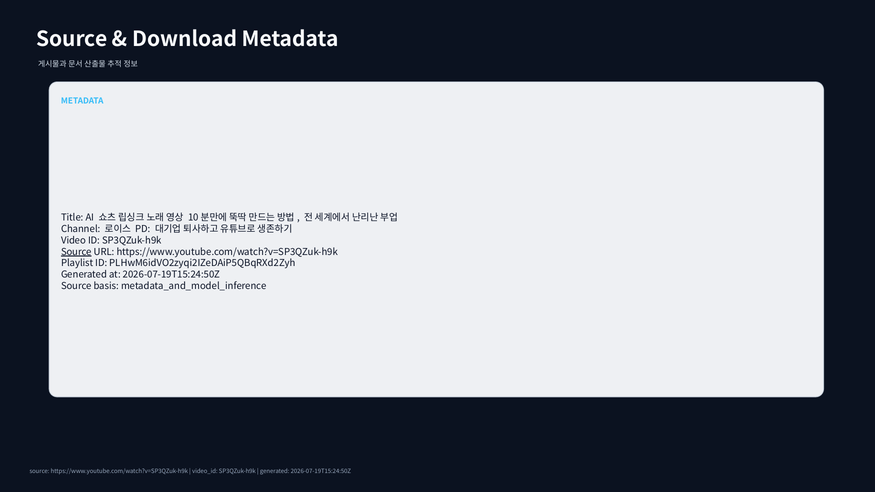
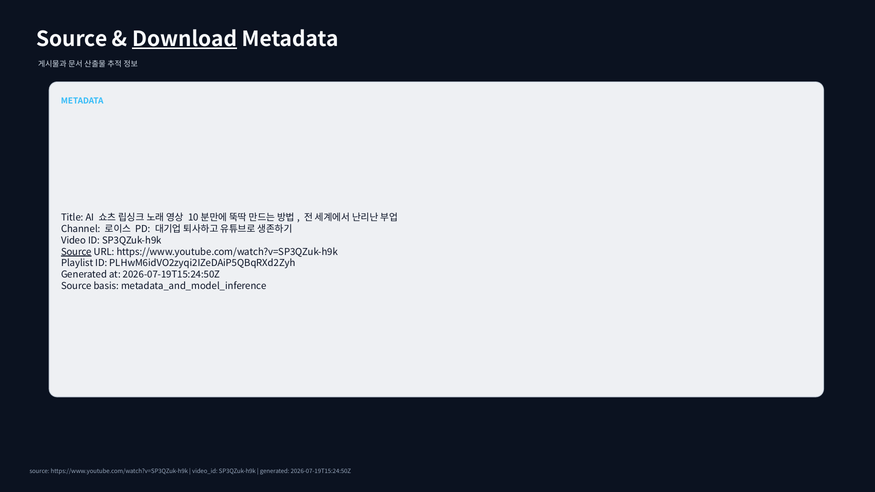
Download underline: none -> present (185, 39)
